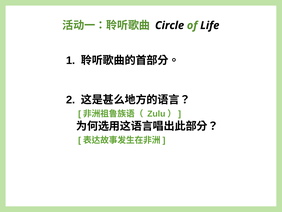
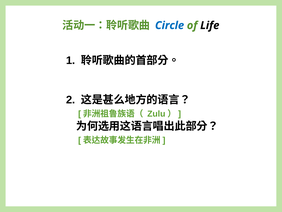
Circle colour: black -> blue (170, 25)
